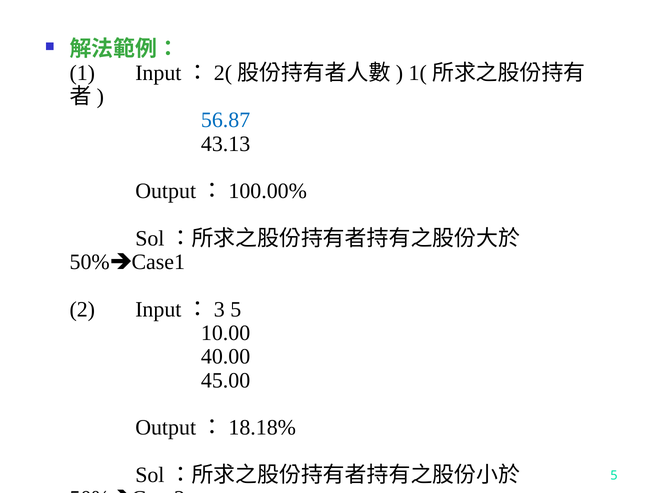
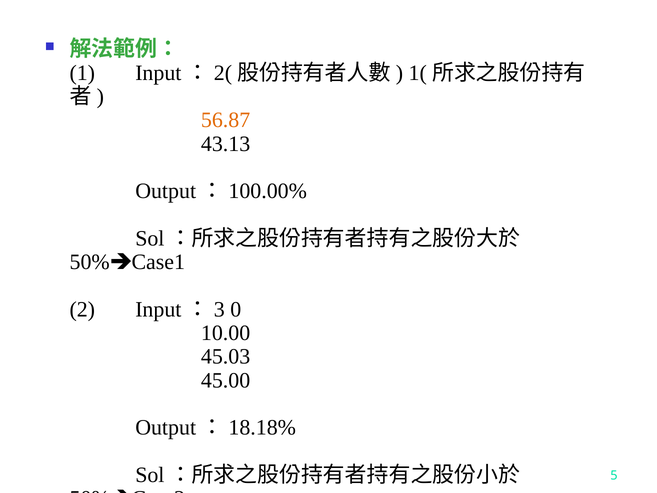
56.87 colour: blue -> orange (226, 120)
Input：3 5: 5 -> 0 (236, 309)
40.00: 40.00 -> 45.03 (226, 357)
